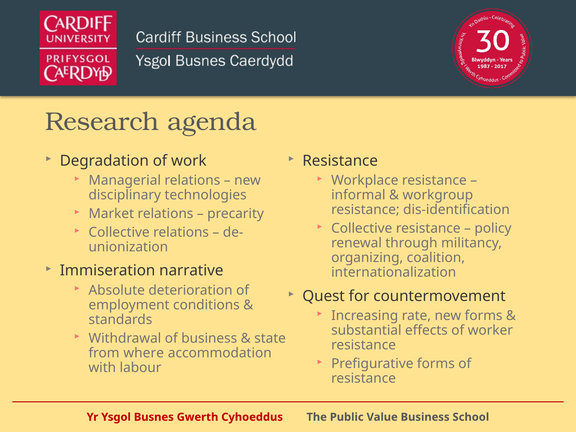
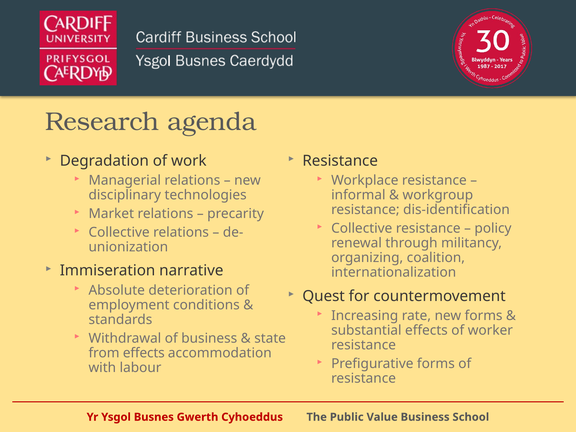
from where: where -> effects (144, 353)
